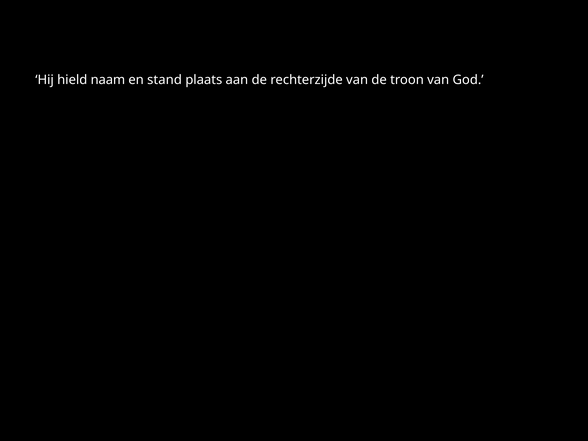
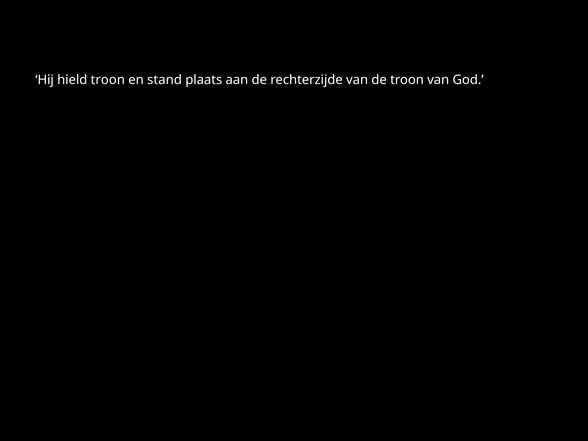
hield naam: naam -> troon (108, 80)
